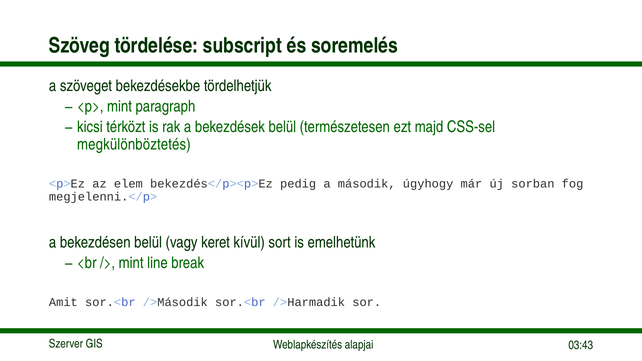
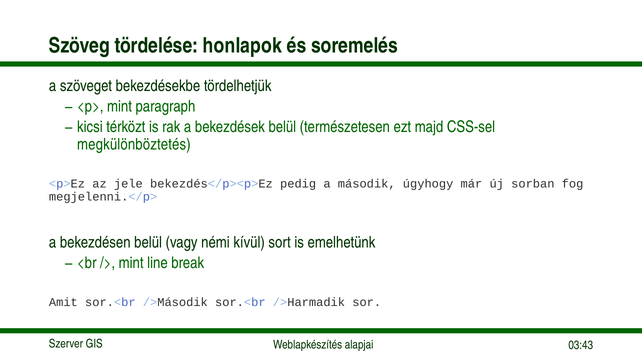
subscript: subscript -> honlapok (242, 46)
elem: elem -> jele (128, 184)
keret: keret -> némi (215, 243)
